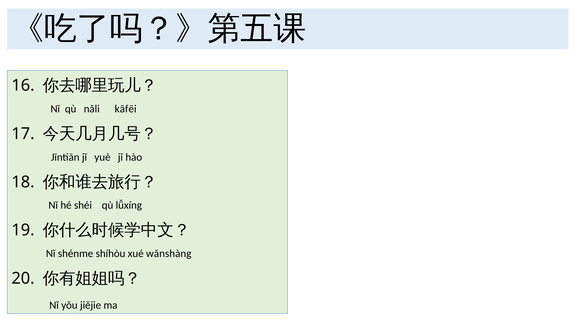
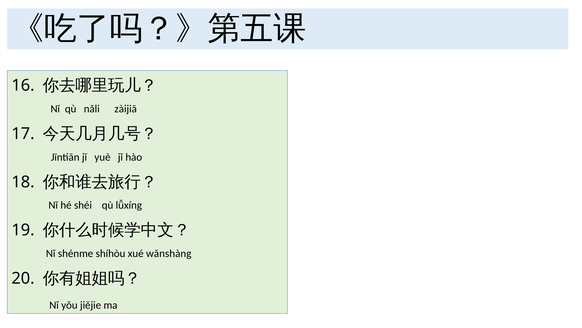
kāfēi: kāfēi -> zàijiā (126, 109)
